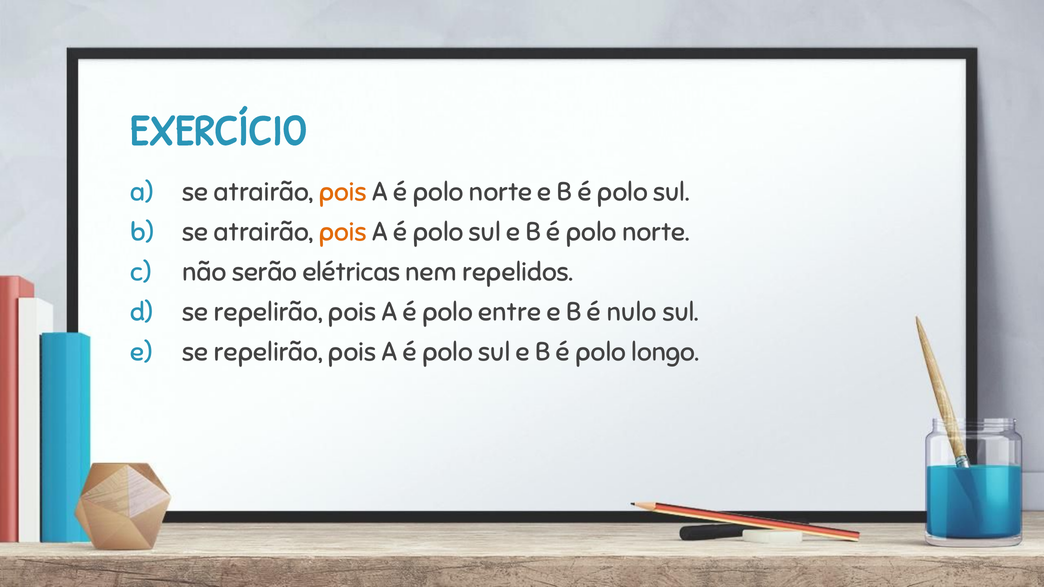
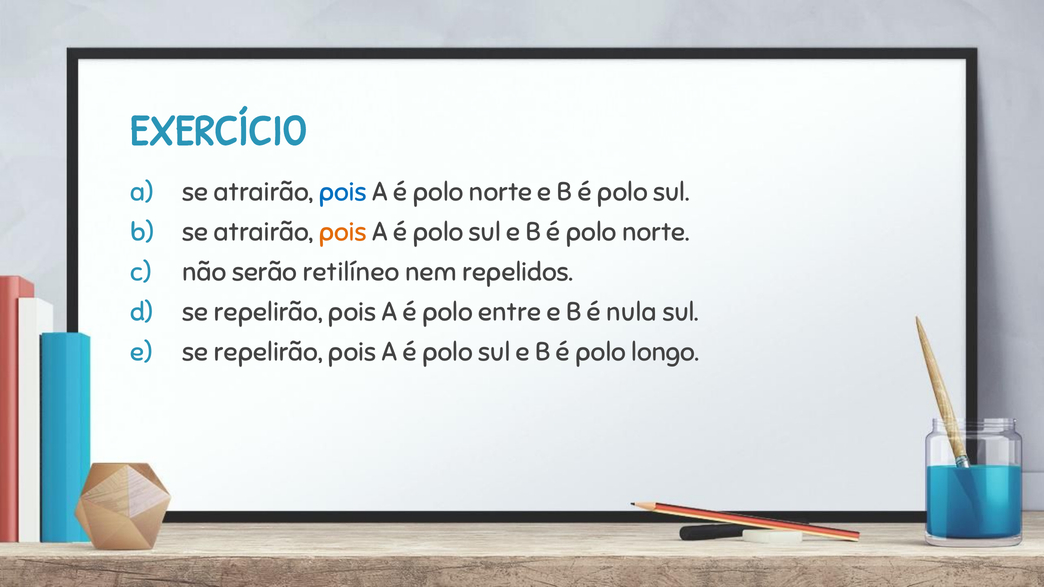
pois colour: orange -> blue (343, 192)
elétricas: elétricas -> retilíneo (351, 272)
nulo: nulo -> nula (632, 312)
